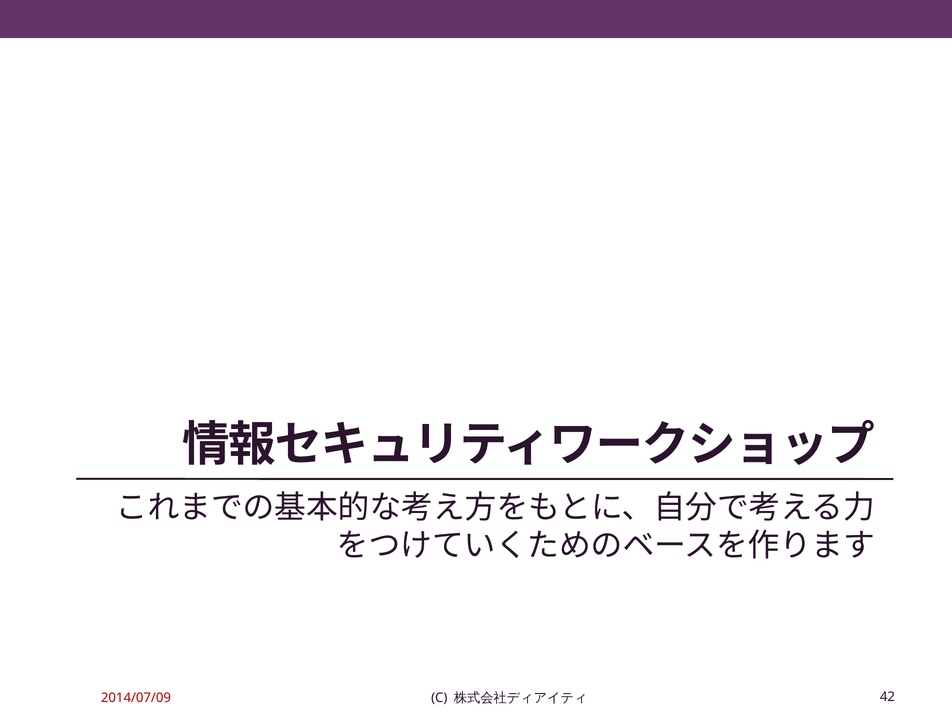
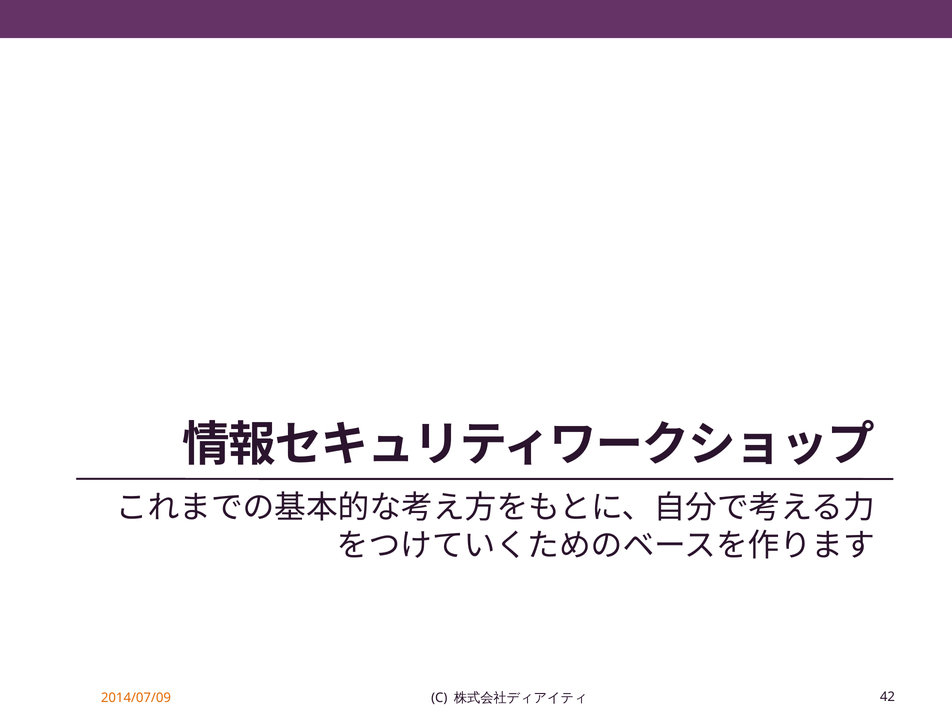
2014/07/09 colour: red -> orange (136, 698)
